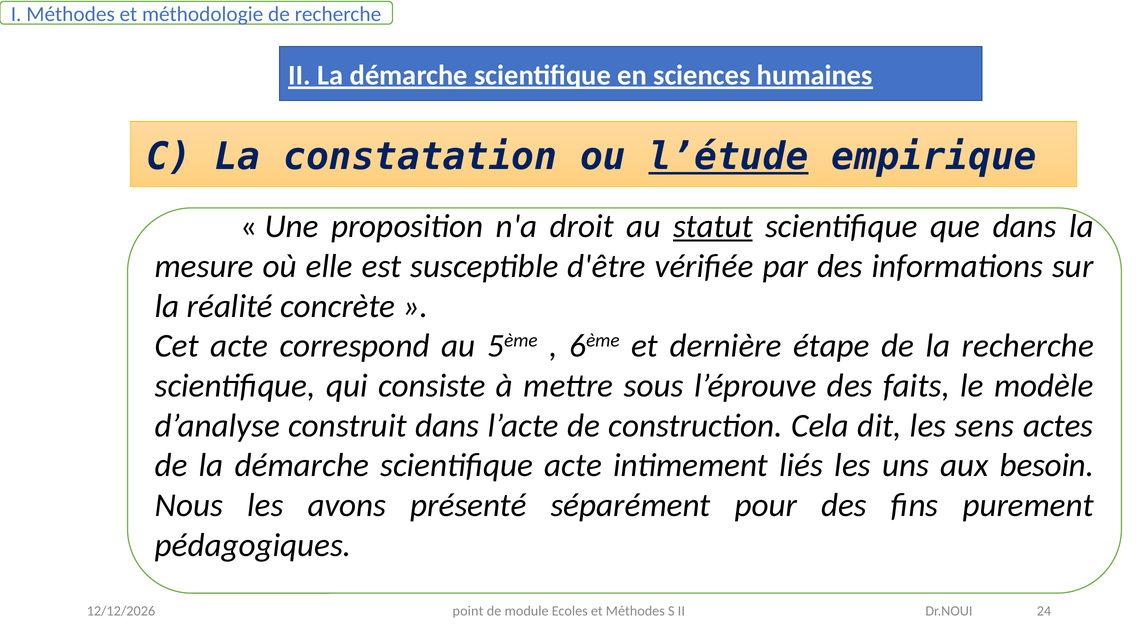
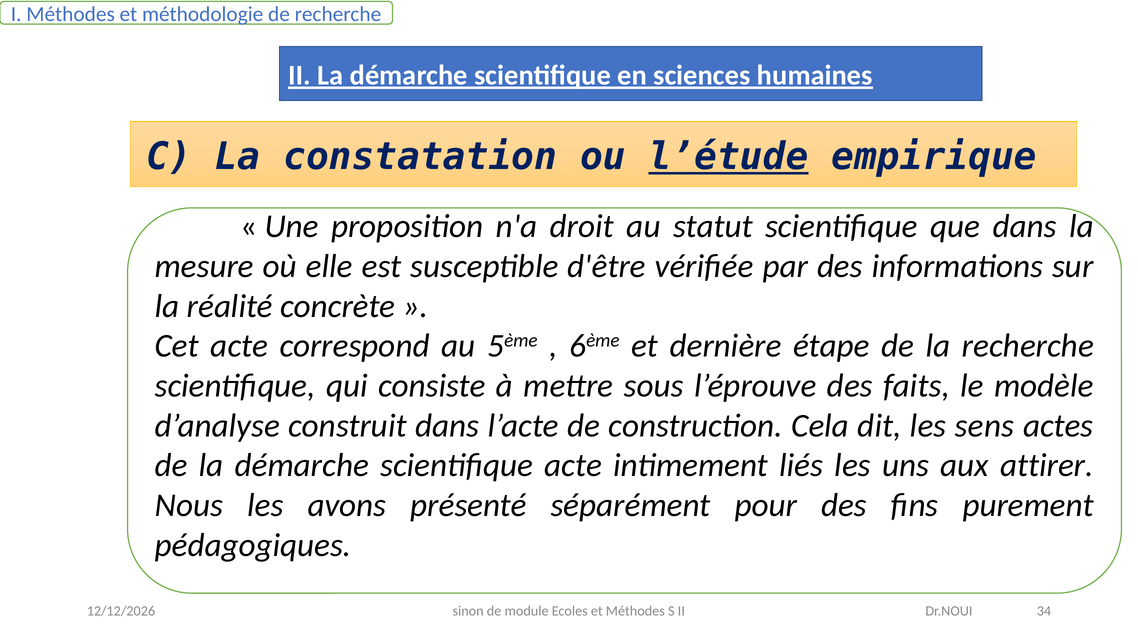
statut underline: present -> none (713, 226)
besoin: besoin -> attirer (1047, 466)
point: point -> sinon (468, 611)
24: 24 -> 34 (1044, 611)
